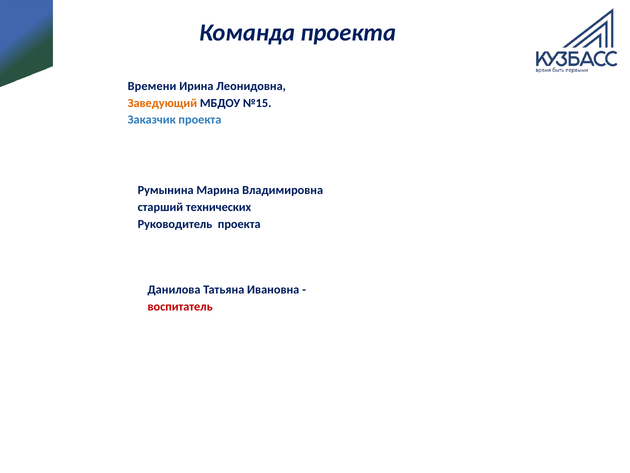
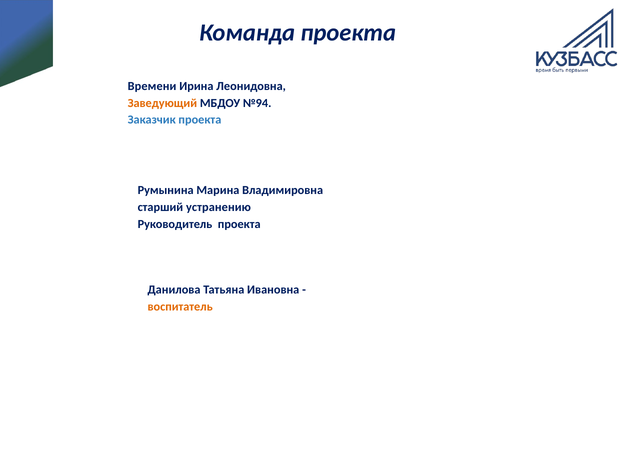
№15: №15 -> №94 (257, 103)
технических: технических -> устранению (218, 207)
воспитатель colour: red -> orange (180, 306)
